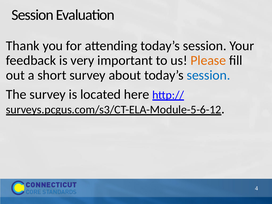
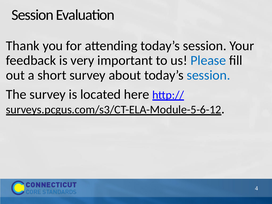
Please colour: orange -> blue (208, 60)
